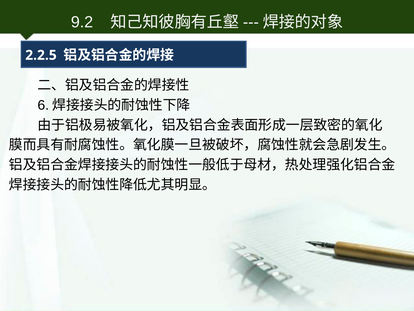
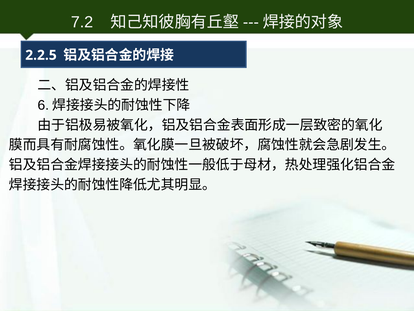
9.2: 9.2 -> 7.2 (82, 22)
